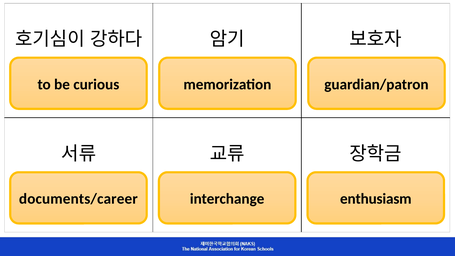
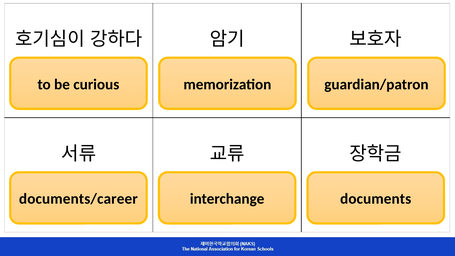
enthusiasm: enthusiasm -> documents (376, 199)
